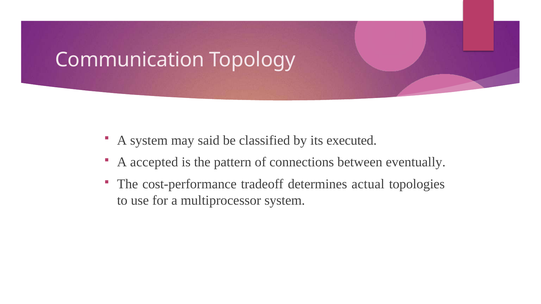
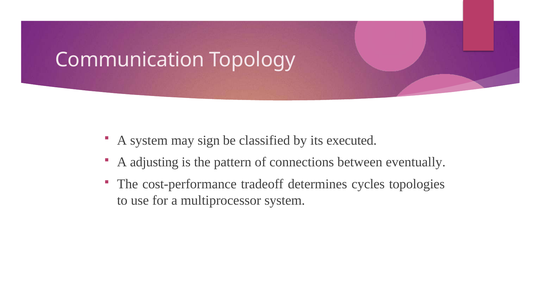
said: said -> sign (209, 141)
accepted: accepted -> adjusting (154, 162)
actual: actual -> cycles (368, 184)
